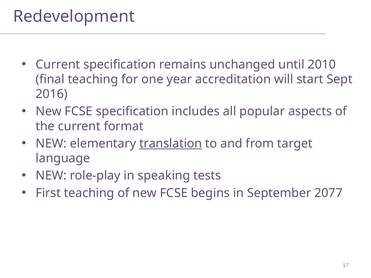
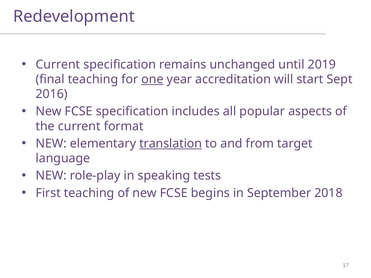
2010: 2010 -> 2019 (322, 65)
one underline: none -> present (152, 79)
2077: 2077 -> 2018 (328, 193)
